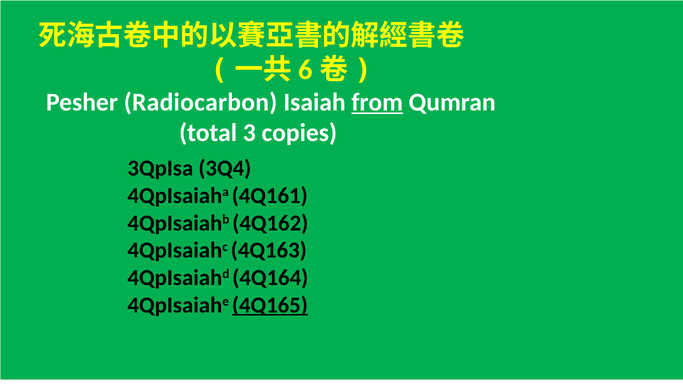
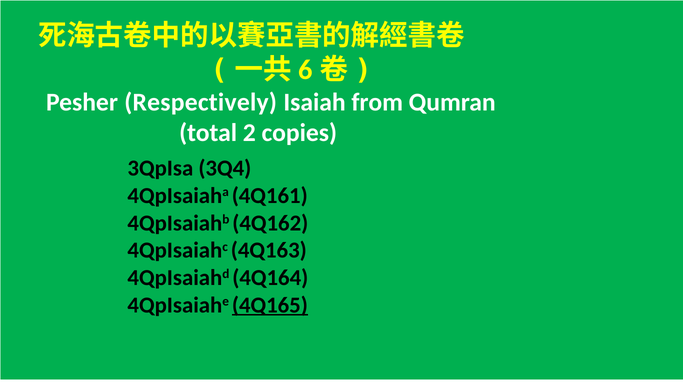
Radiocarbon: Radiocarbon -> Respectively (201, 102)
from underline: present -> none (377, 102)
3: 3 -> 2 (249, 133)
